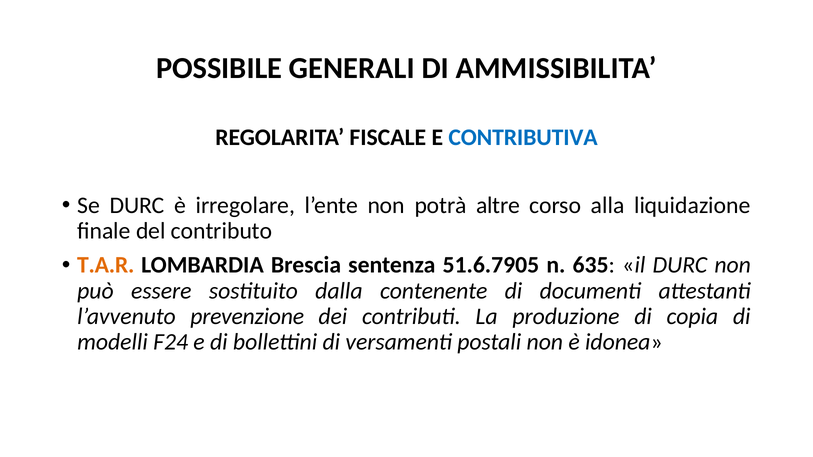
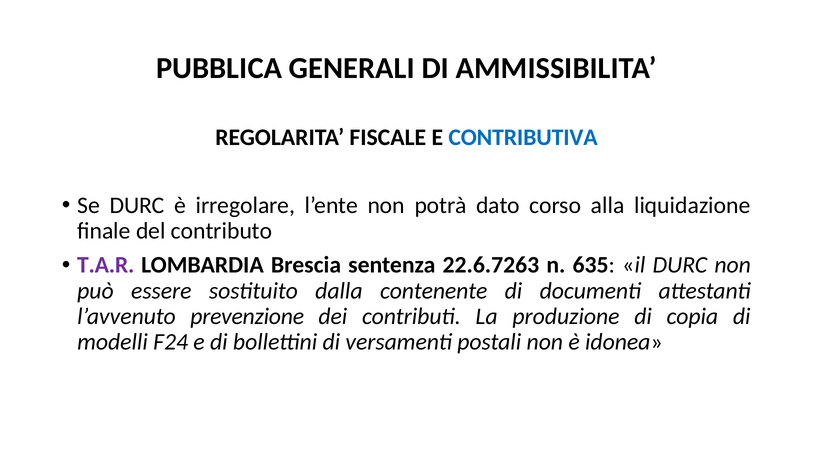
POSSIBILE: POSSIBILE -> PUBBLICA (219, 68)
altre: altre -> dato (498, 206)
T.A.R colour: orange -> purple (106, 265)
51.6.7905: 51.6.7905 -> 22.6.7263 (491, 265)
